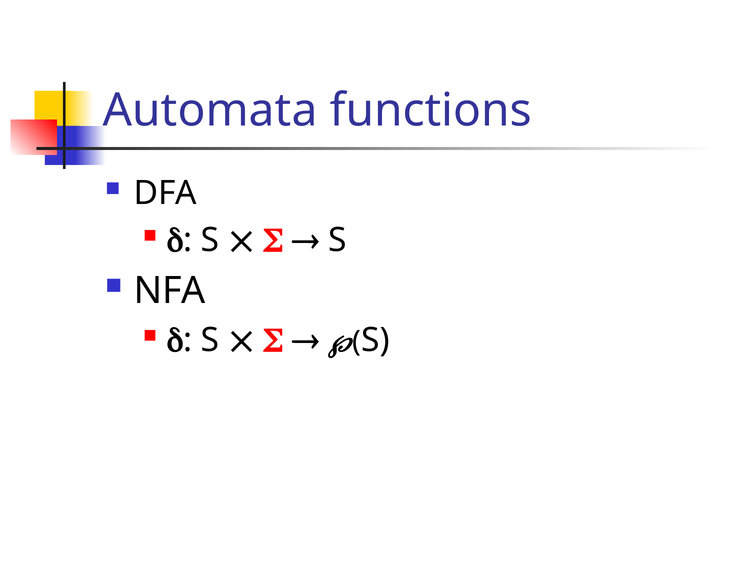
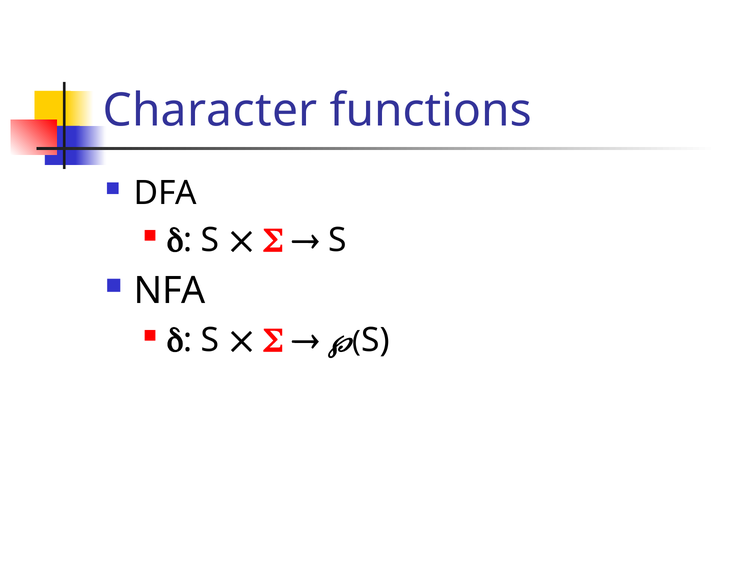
Automata: Automata -> Character (210, 110)
